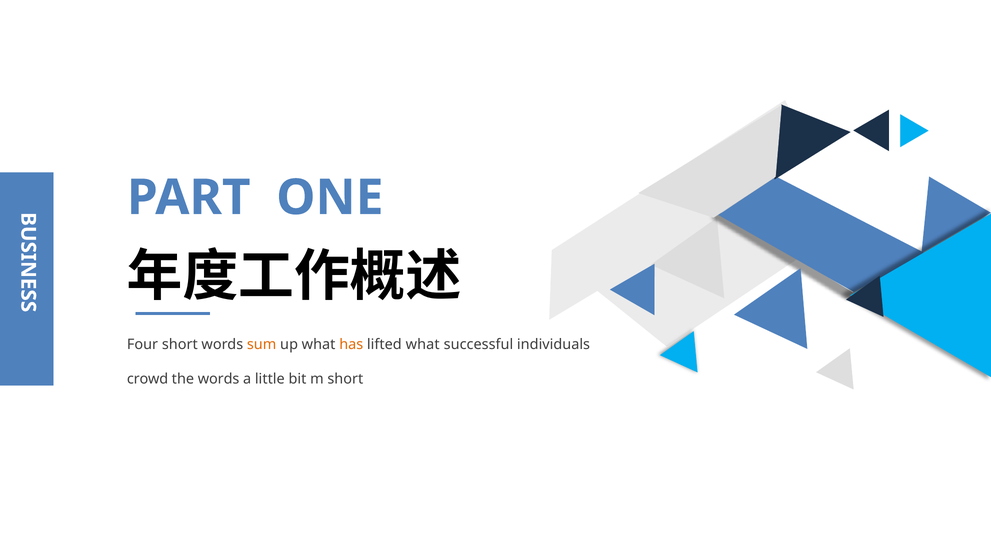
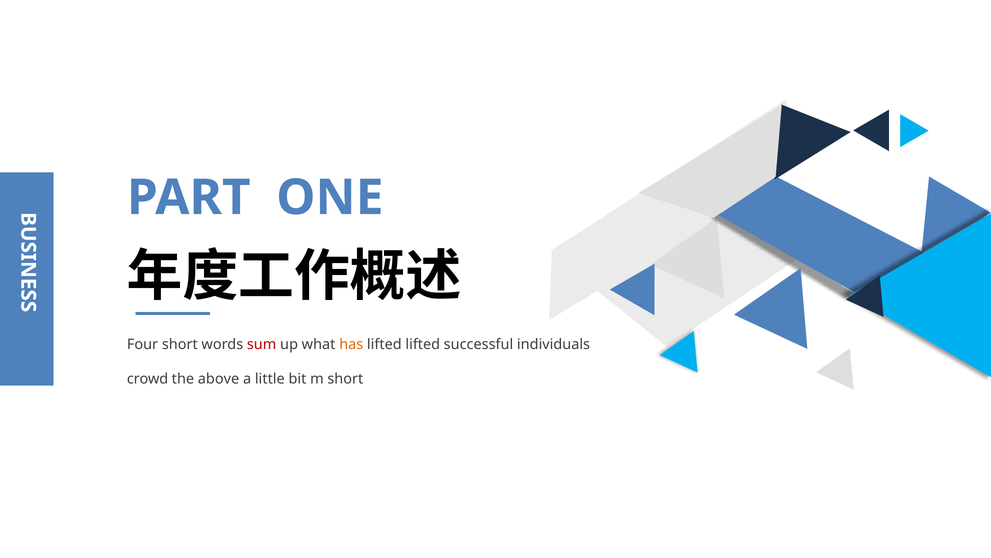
sum colour: orange -> red (262, 344)
lifted what: what -> lifted (423, 344)
the words: words -> above (219, 379)
